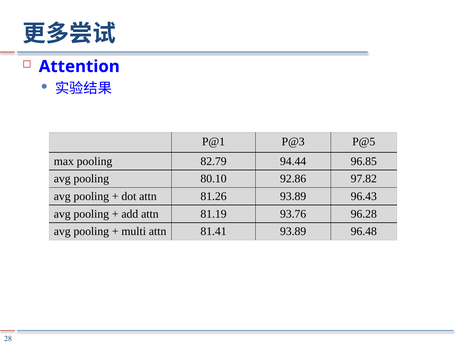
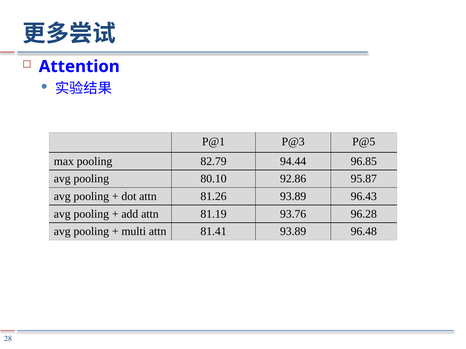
97.82: 97.82 -> 95.87 (364, 179)
